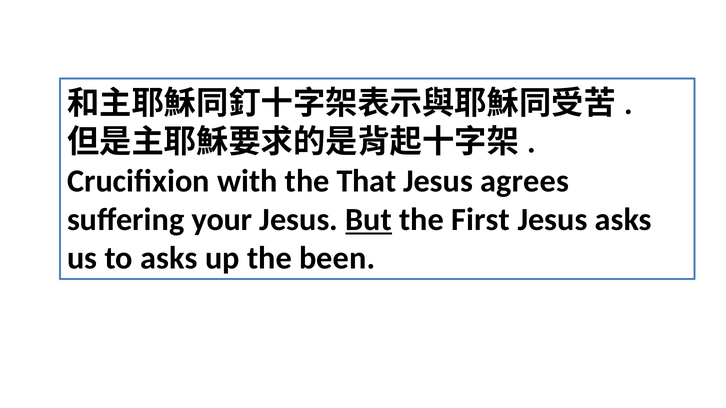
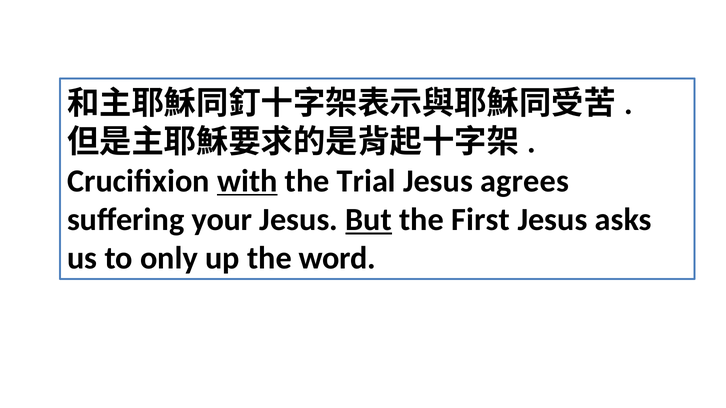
with underline: none -> present (247, 181)
That: That -> Trial (366, 181)
to asks: asks -> only (169, 259)
been: been -> word (337, 259)
